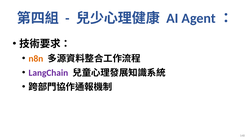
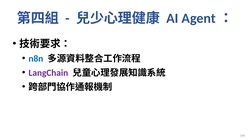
n8n colour: orange -> blue (36, 59)
